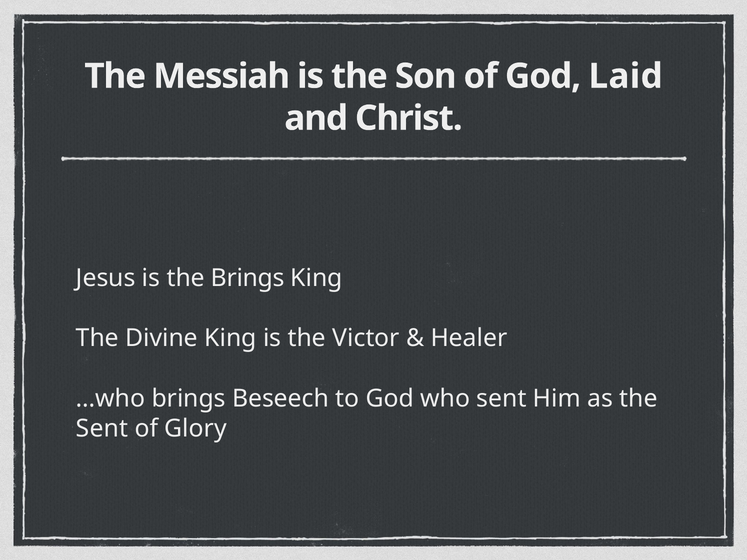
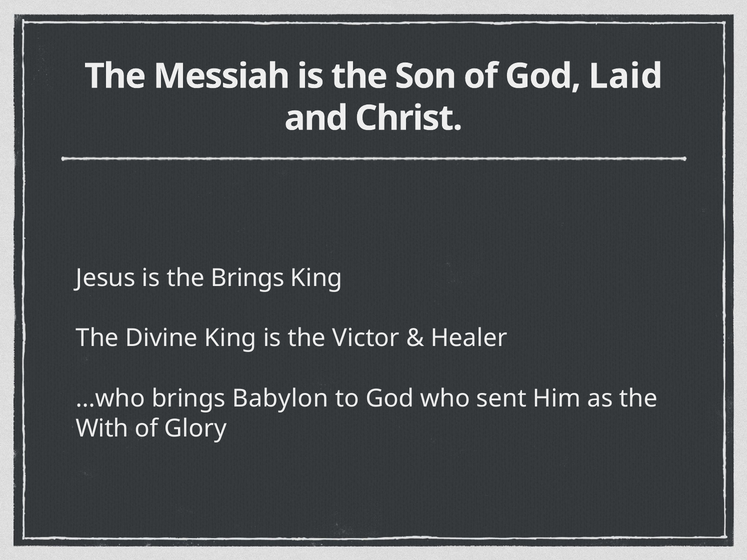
Beseech: Beseech -> Babylon (280, 399)
Sent: Sent -> With (102, 429)
